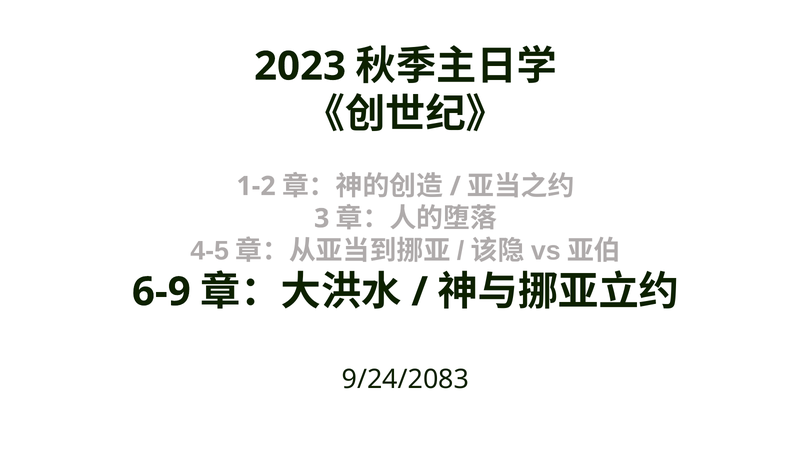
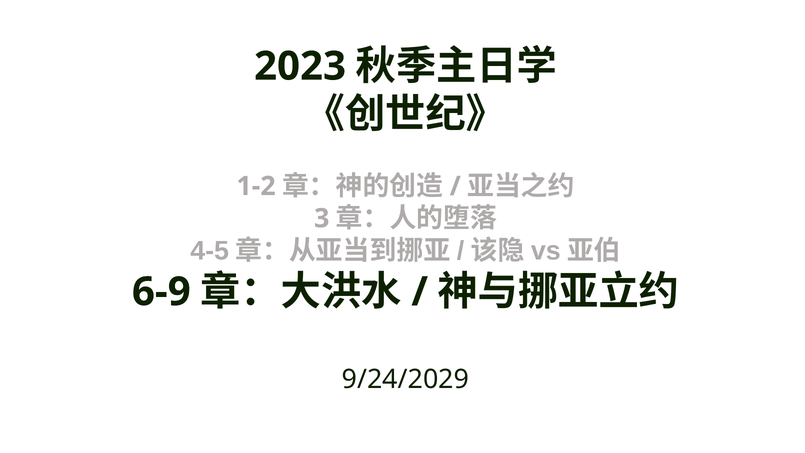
9/24/2083: 9/24/2083 -> 9/24/2029 (405, 379)
